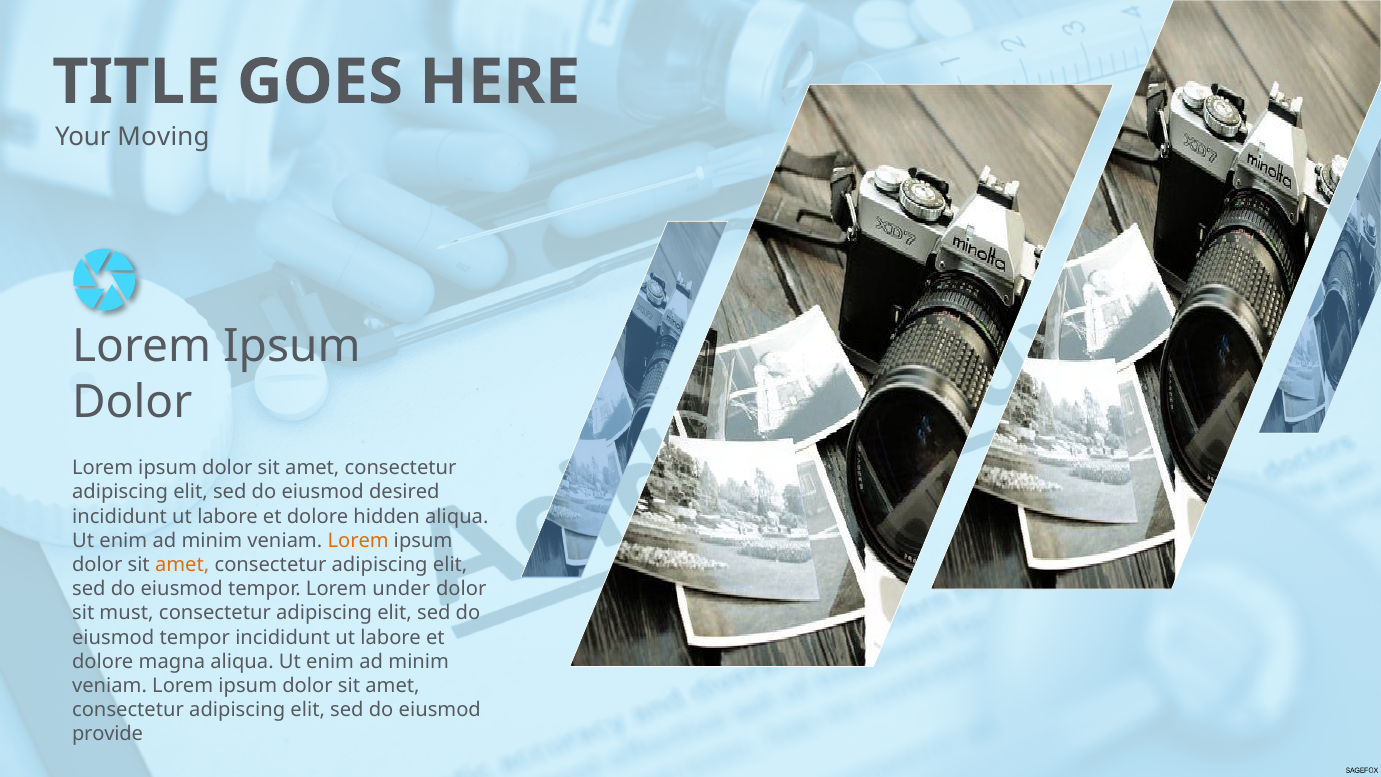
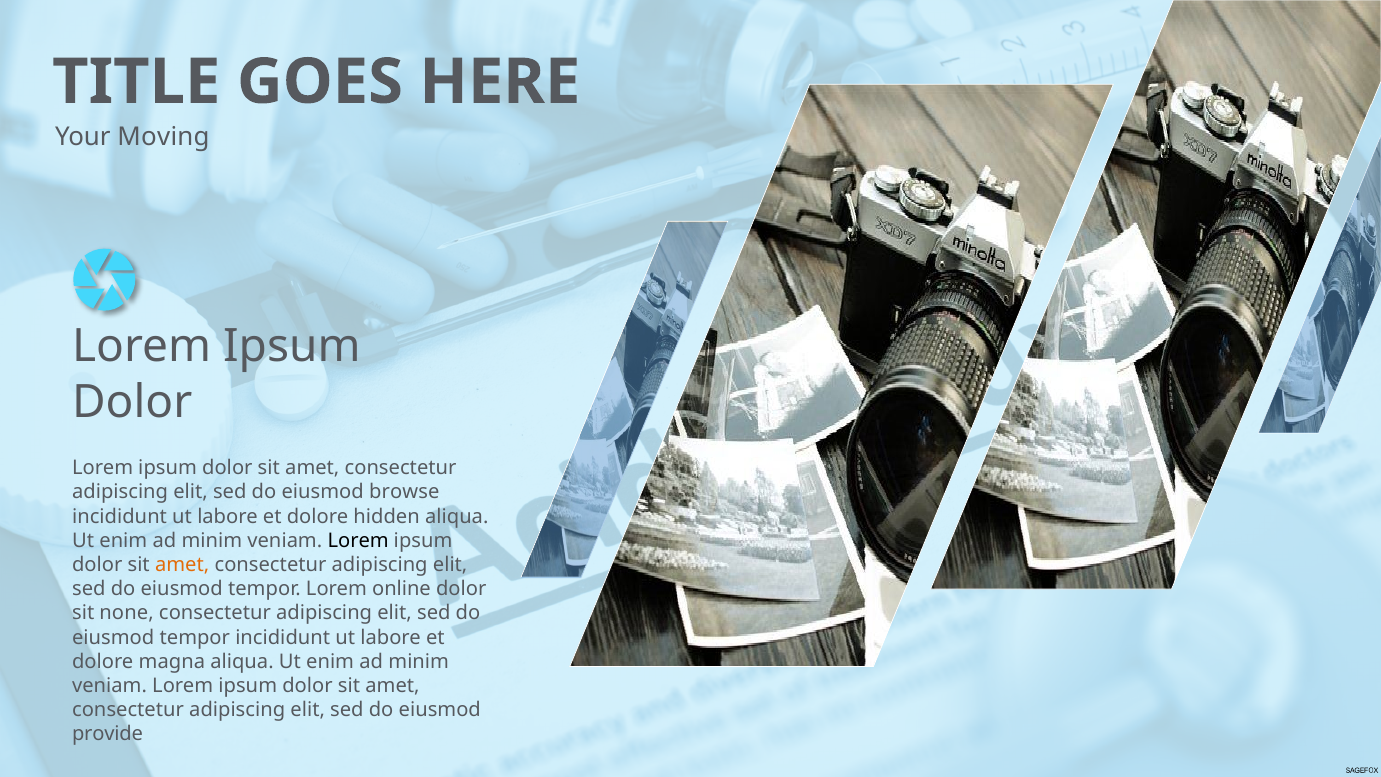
desired: desired -> browse (404, 492)
Lorem colour: orange -> black (358, 541)
under: under -> online (401, 589)
must: must -> none (127, 613)
